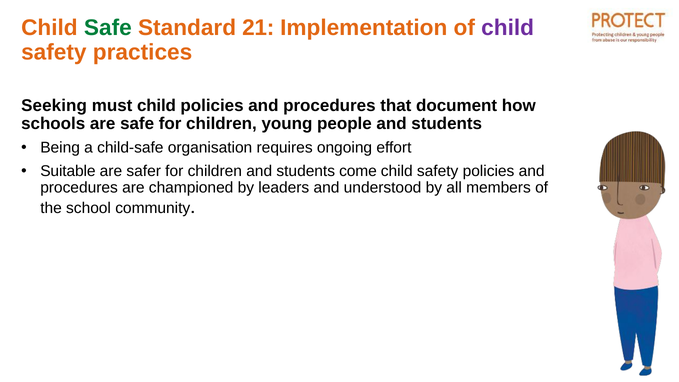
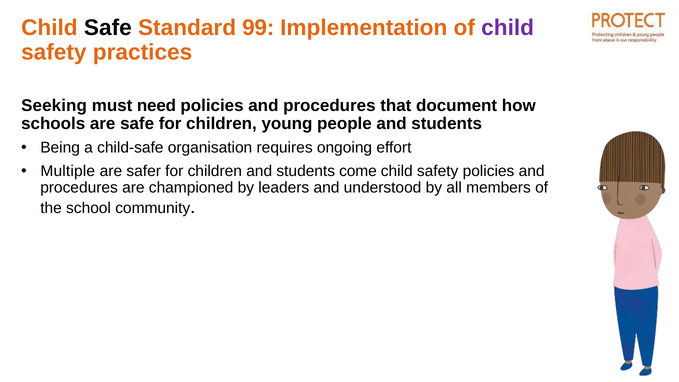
Safe colour: green -> black (108, 28)
21: 21 -> 99 (258, 28)
must child: child -> need (156, 106)
Suitable: Suitable -> Multiple (68, 171)
